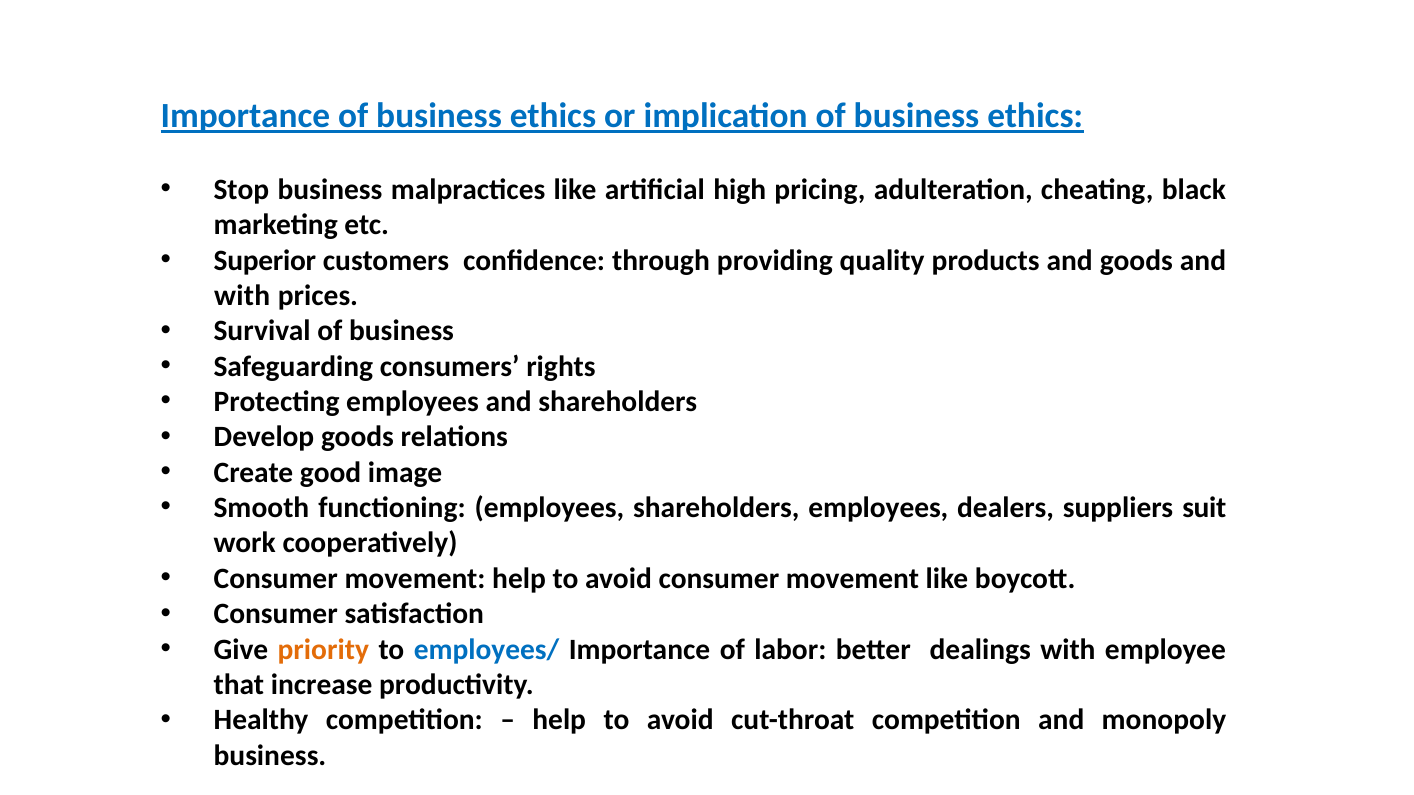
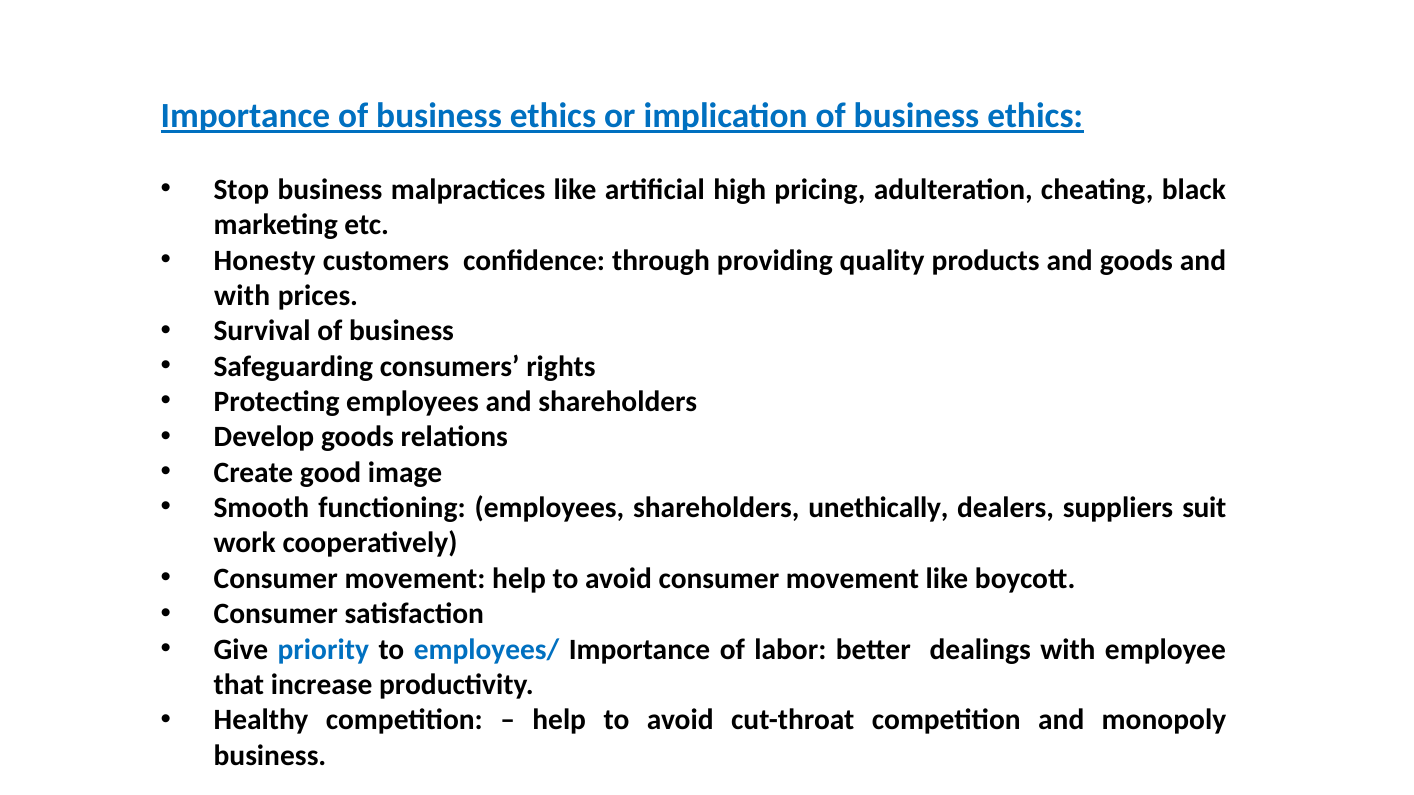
Superior: Superior -> Honesty (265, 261)
shareholders employees: employees -> unethically (878, 508)
priority colour: orange -> blue (323, 650)
